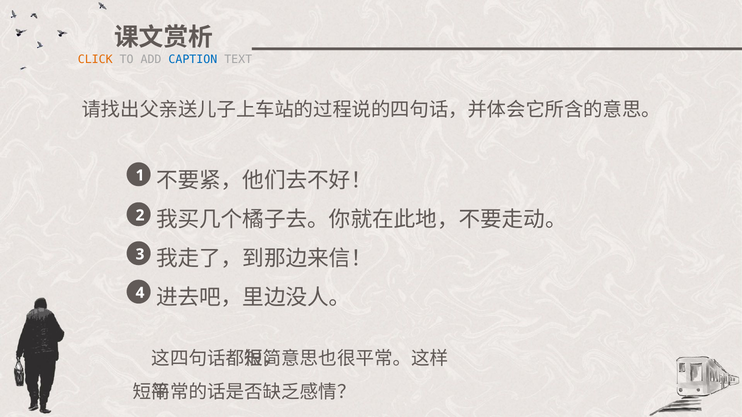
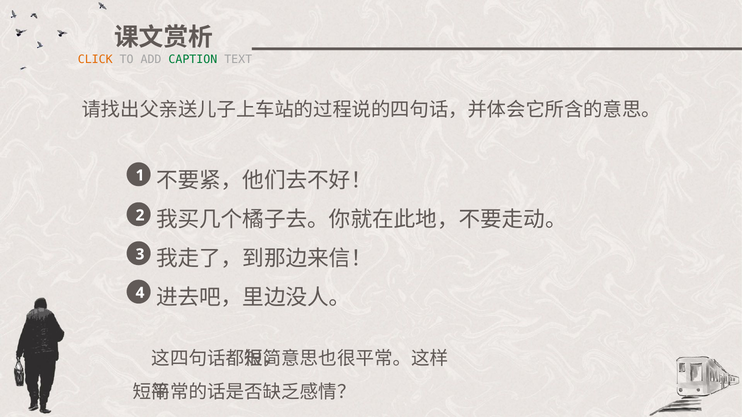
CAPTION colour: blue -> green (193, 60)
